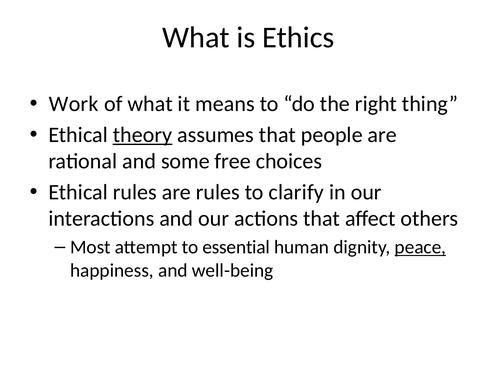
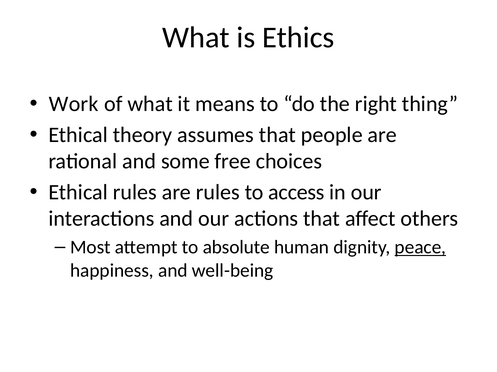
theory underline: present -> none (142, 135)
clarify: clarify -> access (296, 193)
essential: essential -> absolute (236, 248)
